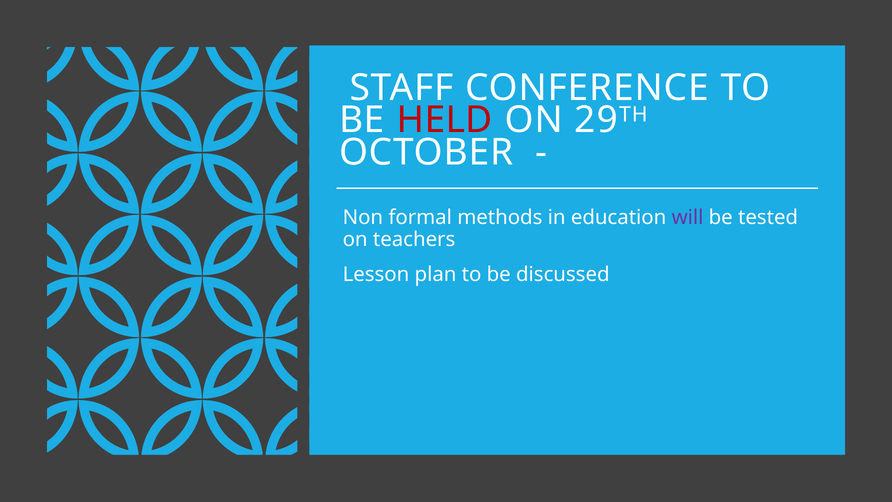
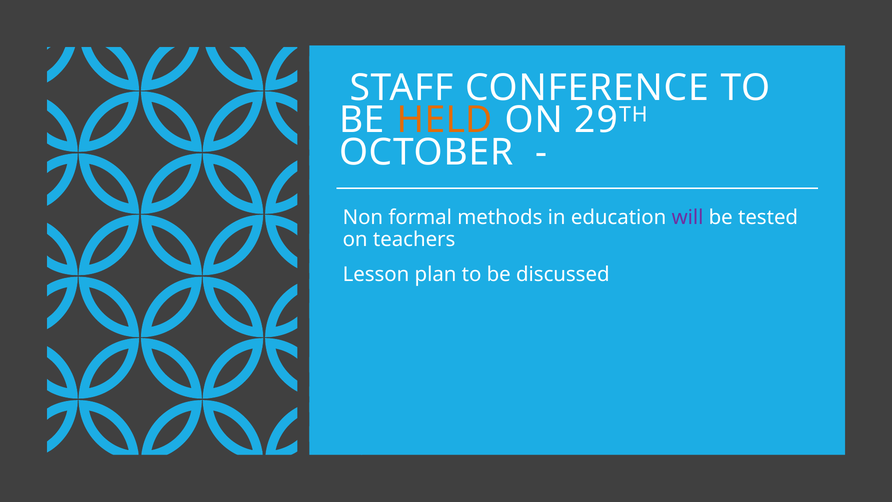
HELD colour: red -> orange (445, 120)
